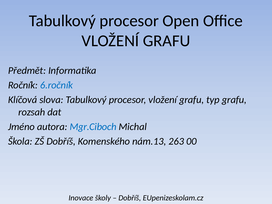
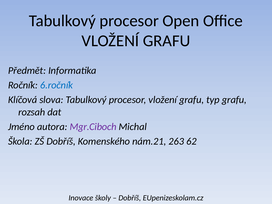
Mgr.Ciboch colour: blue -> purple (93, 127)
nám.13: nám.13 -> nám.21 (149, 141)
00: 00 -> 62 (192, 141)
